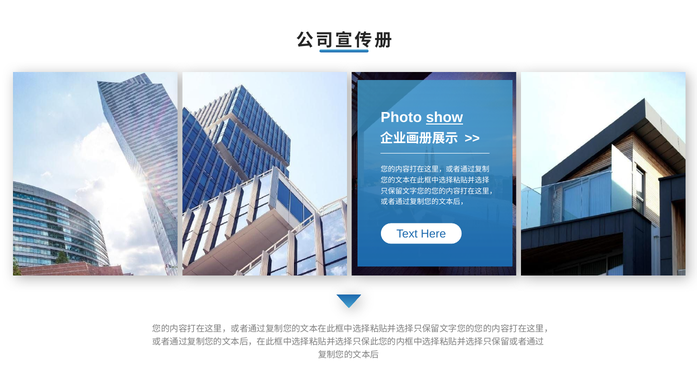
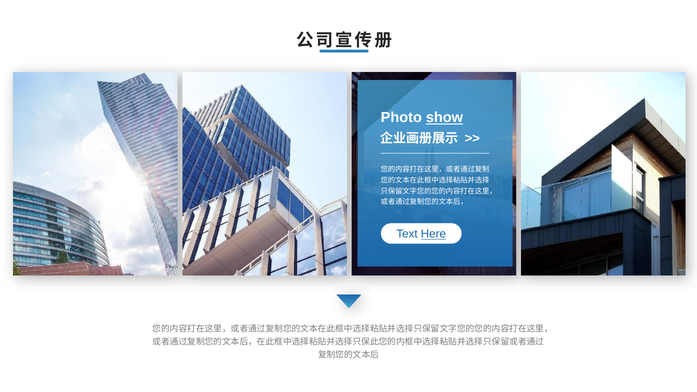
Here underline: none -> present (433, 234)
